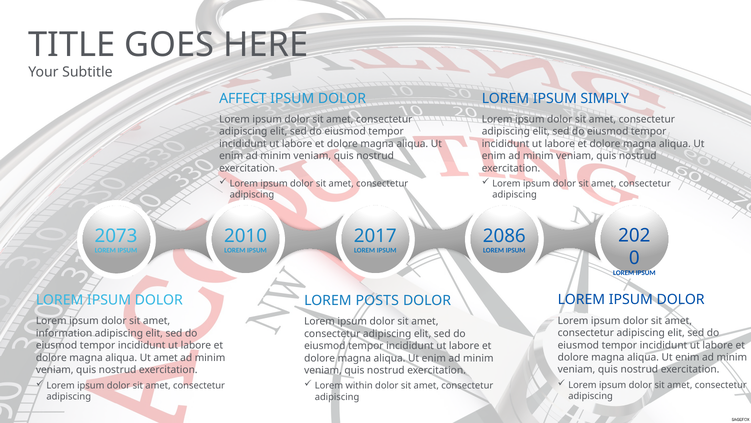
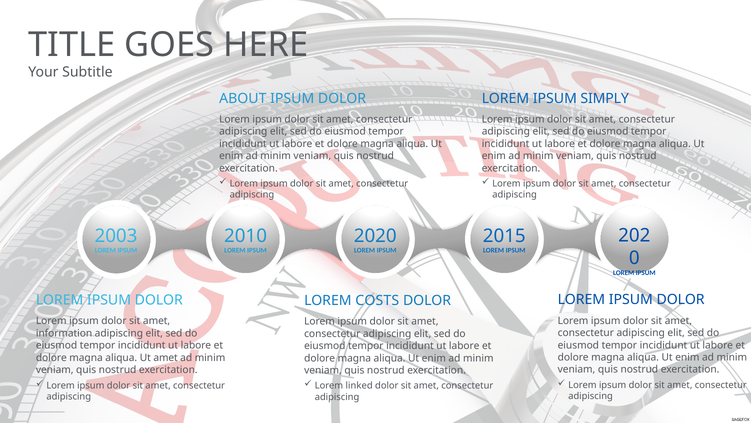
AFFECT: AFFECT -> ABOUT (243, 98)
2073: 2073 -> 2003 (116, 236)
2017: 2017 -> 2020 (375, 236)
2086: 2086 -> 2015 (504, 236)
POSTS: POSTS -> COSTS (377, 300)
within: within -> linked (359, 385)
